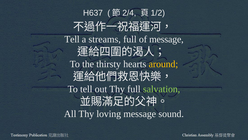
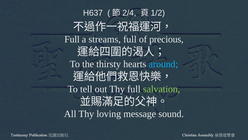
Tell: Tell -> Full (72, 39)
of message: message -> precious (166, 39)
around colour: yellow -> light blue (163, 64)
